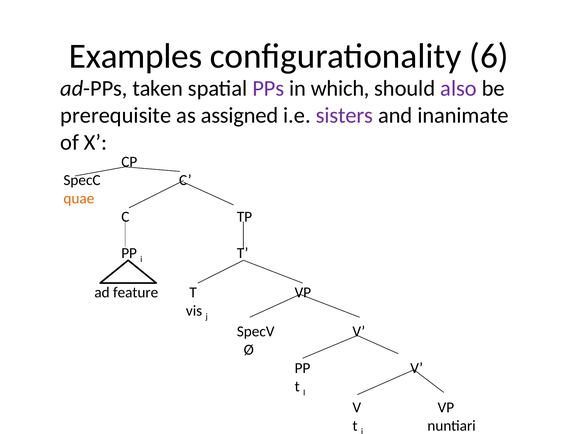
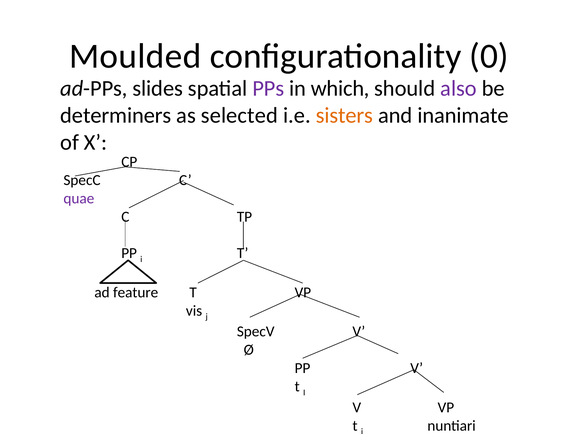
Examples: Examples -> Moulded (135, 56)
6: 6 -> 0 (489, 56)
taken: taken -> slides (158, 88)
prerequisite: prerequisite -> determiners (116, 115)
assigned: assigned -> selected (239, 115)
sisters colour: purple -> orange (344, 115)
quae colour: orange -> purple (79, 198)
